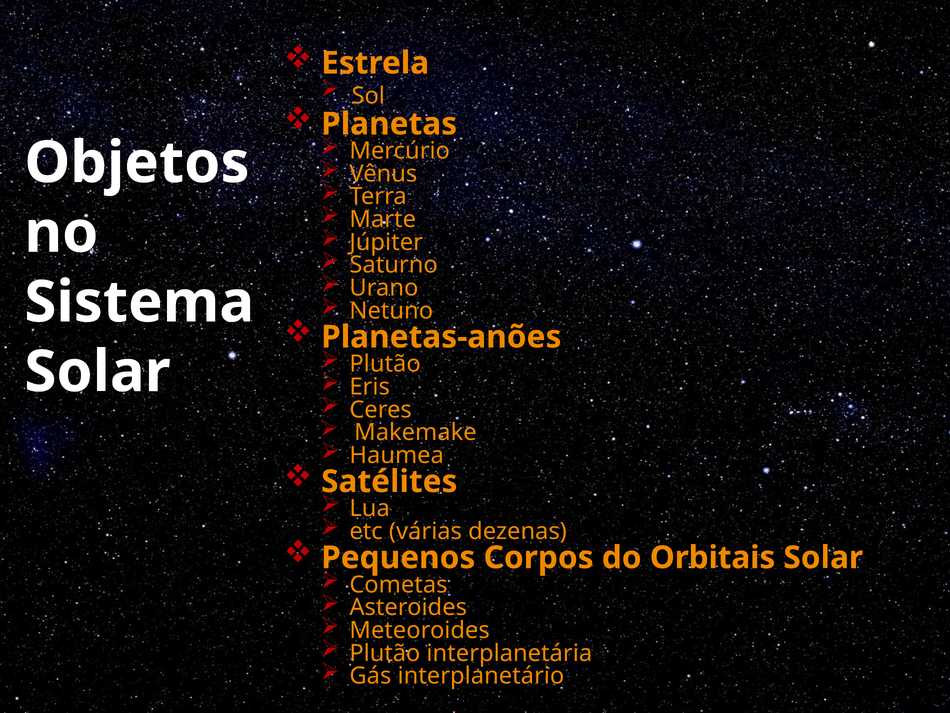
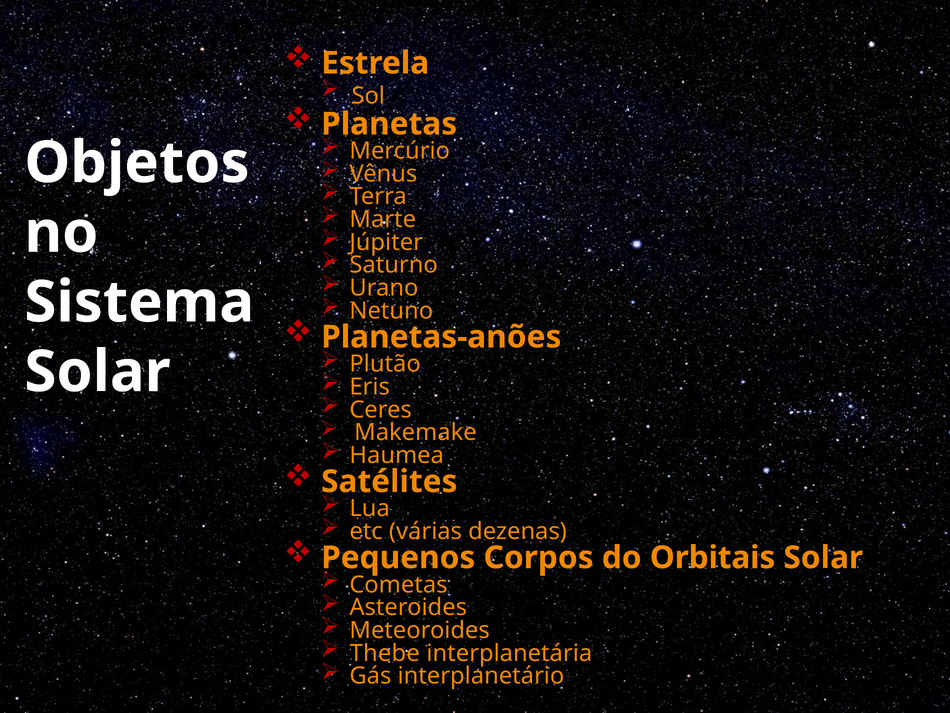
Plutão: Plutão -> Thebe (385, 653)
